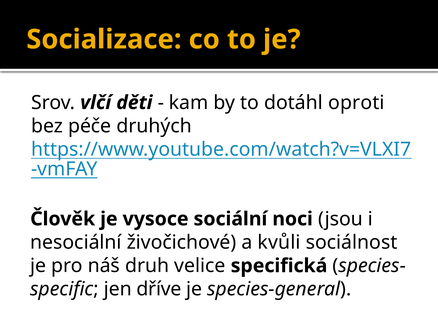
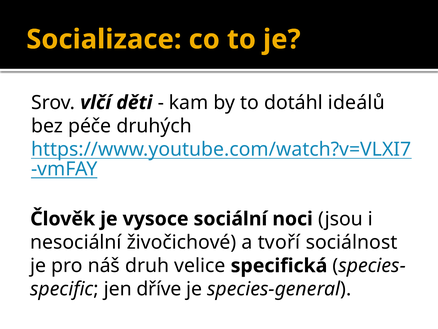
oproti: oproti -> ideálů (356, 102)
kvůli: kvůli -> tvoří (279, 242)
